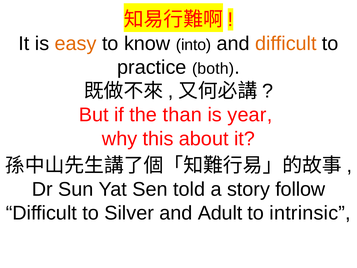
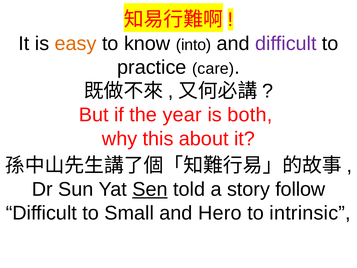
difficult colour: orange -> purple (286, 43)
both: both -> care (213, 69)
than: than -> year (182, 115)
year: year -> both (250, 115)
Sen underline: none -> present (150, 189)
Silver: Silver -> Small (129, 213)
Adult: Adult -> Hero (220, 213)
